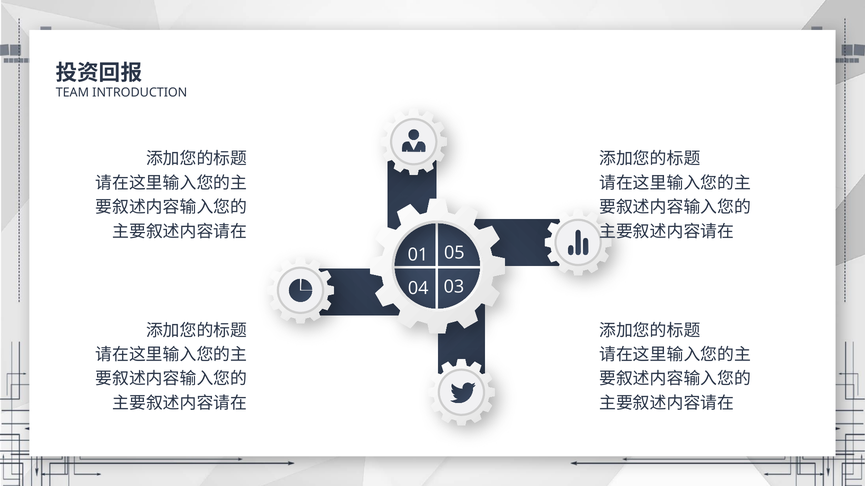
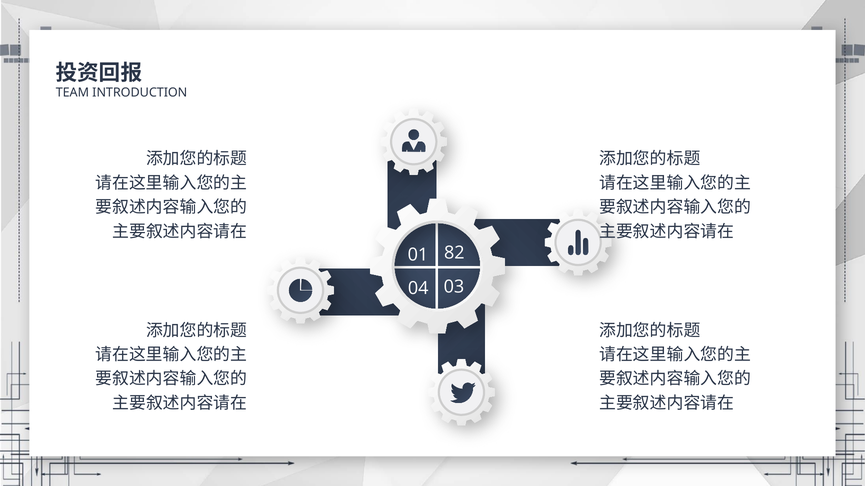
05: 05 -> 82 (454, 253)
